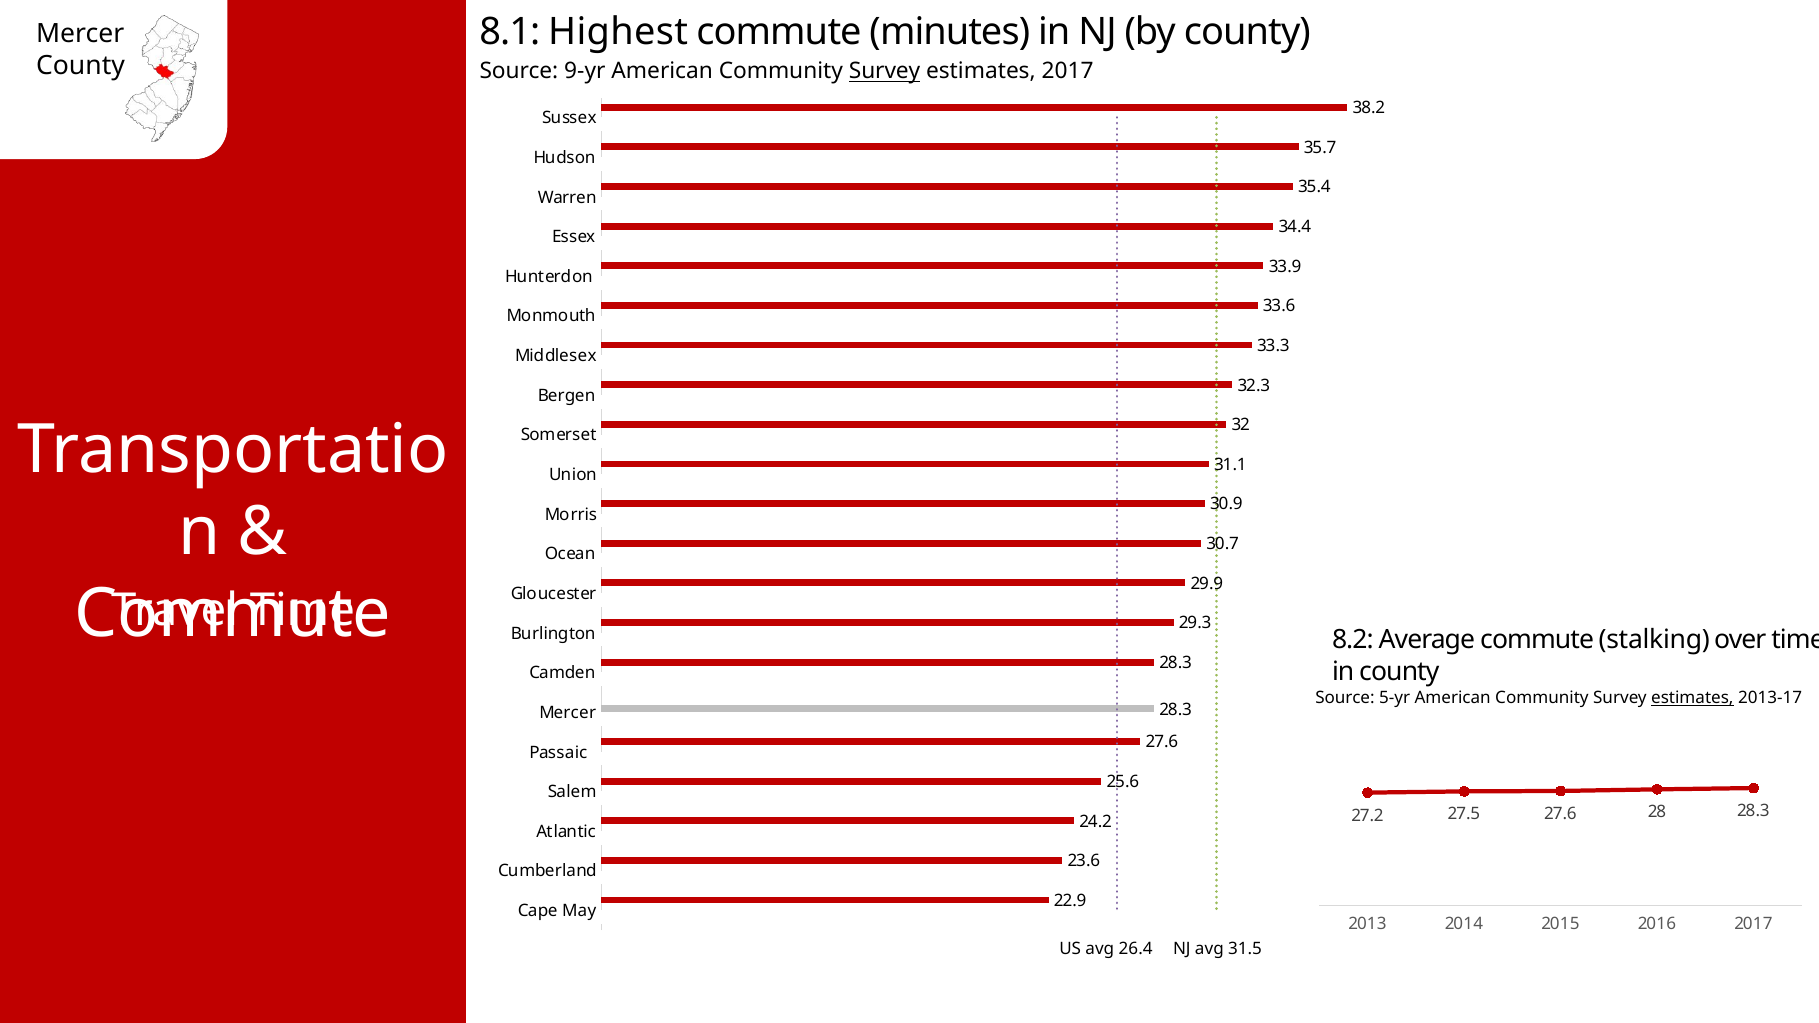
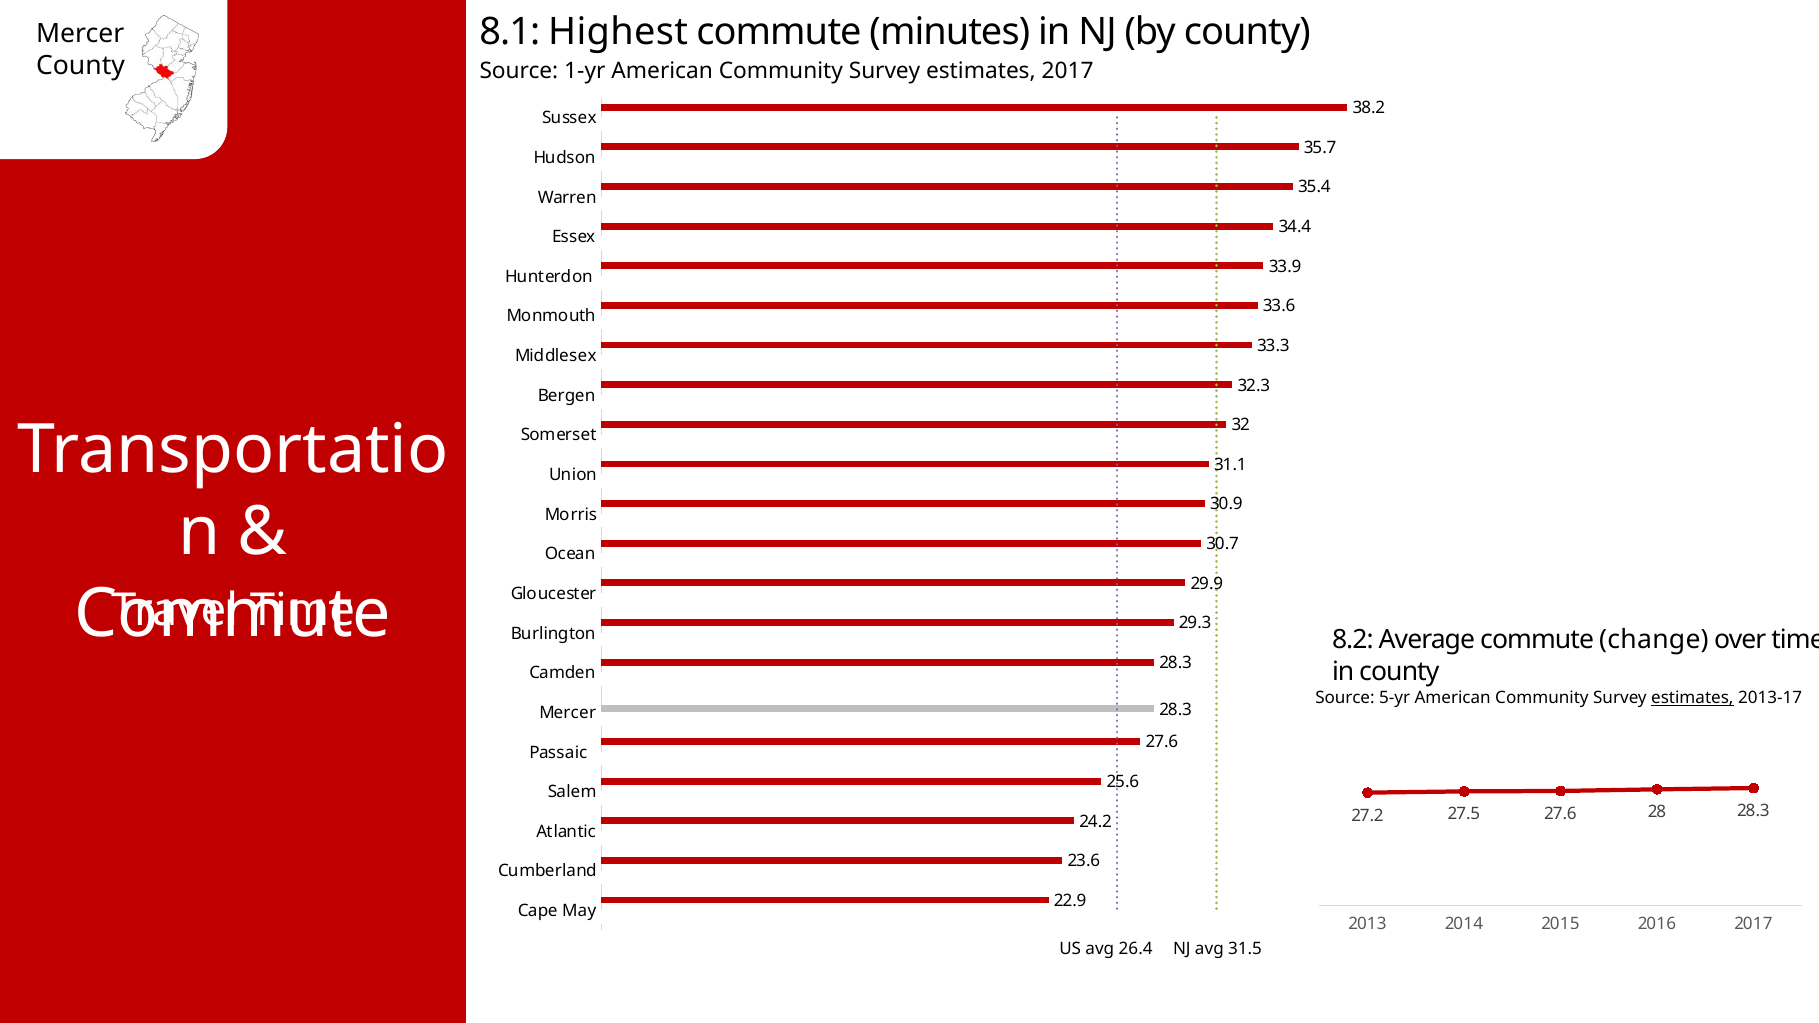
9-yr: 9-yr -> 1-yr (585, 72)
Survey underline: present -> none (885, 72)
stalking: stalking -> change (1654, 640)
